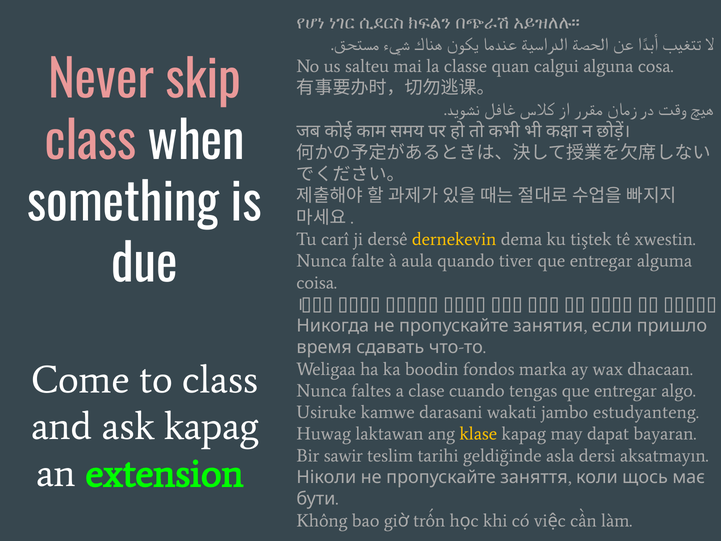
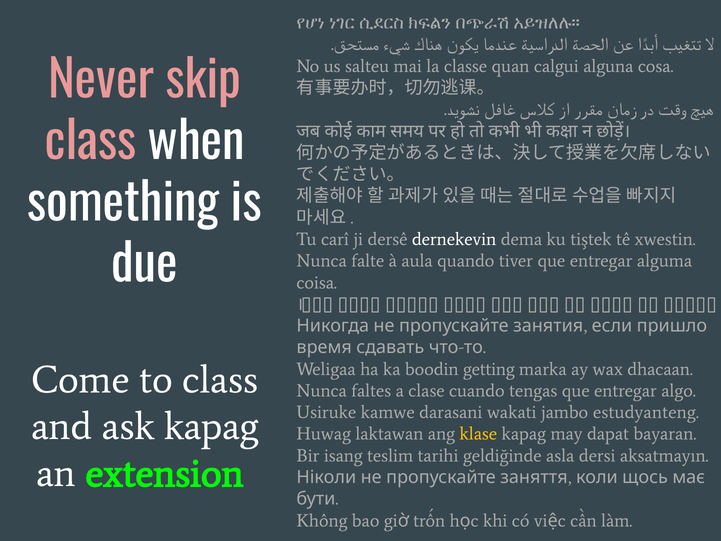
dernekevin colour: yellow -> white (454, 239)
fondos: fondos -> getting (489, 369)
sawir: sawir -> isang (343, 455)
